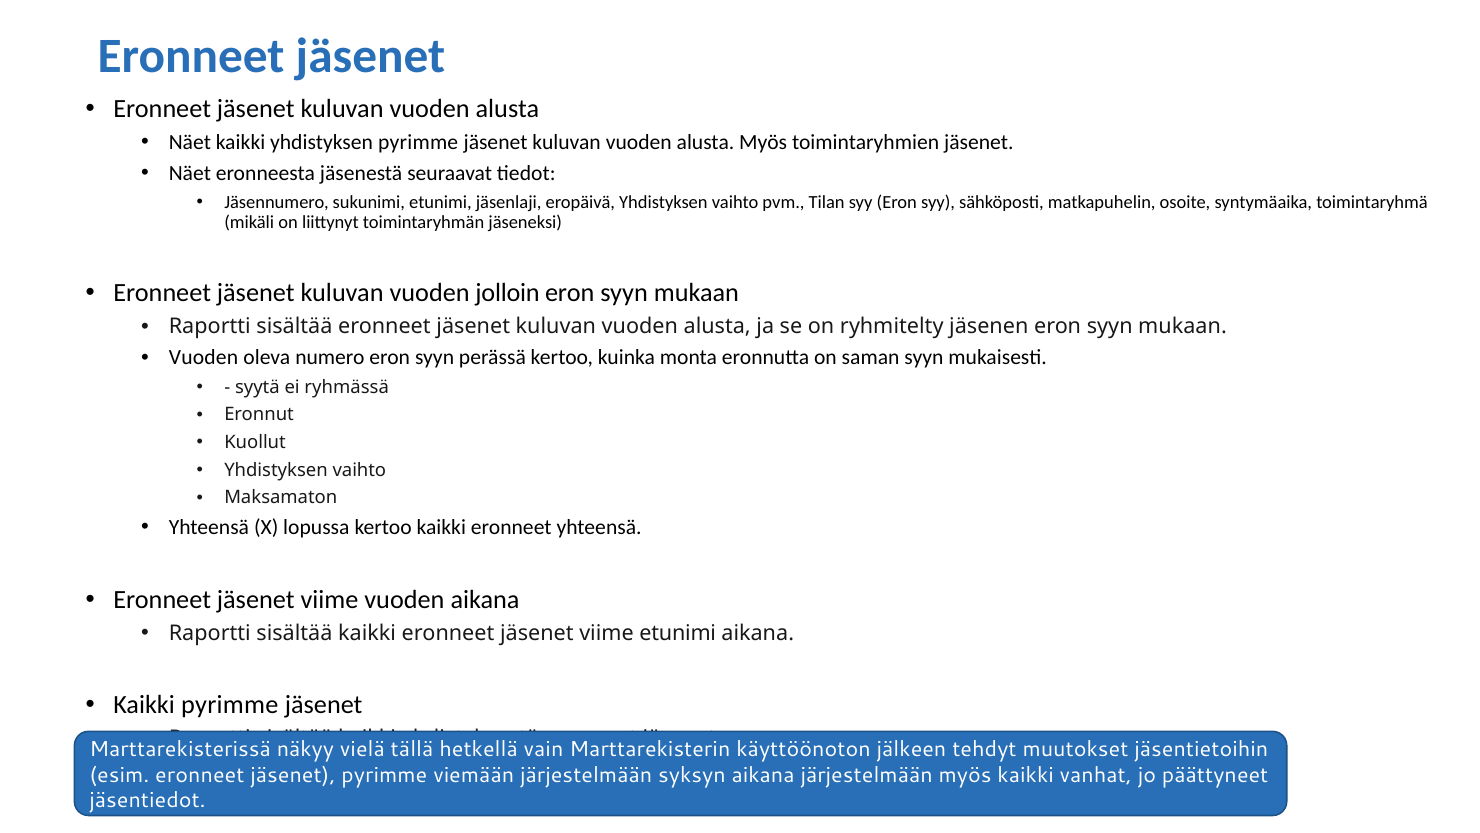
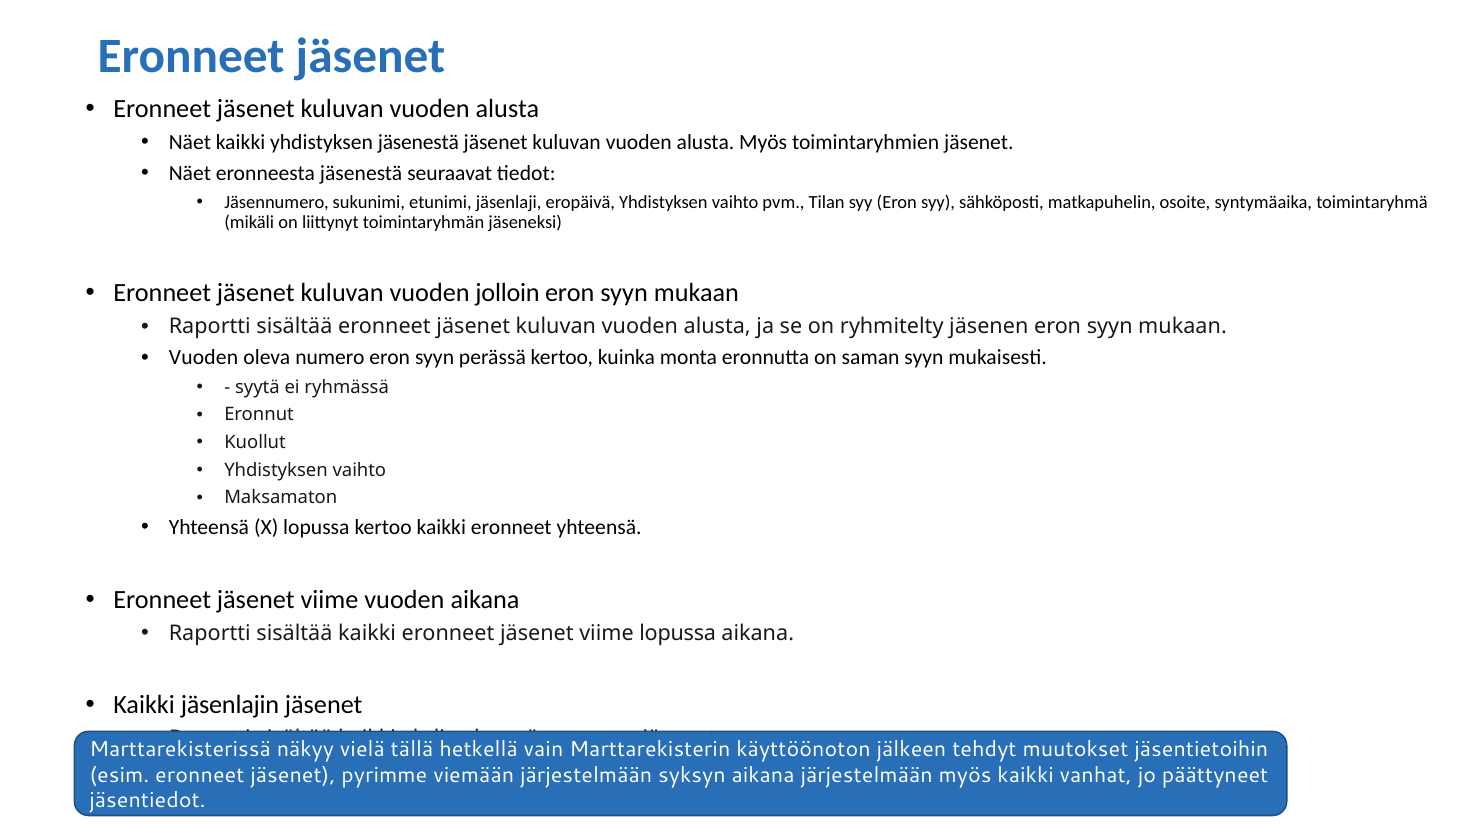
yhdistyksen pyrimme: pyrimme -> jäsenestä (418, 142)
viime etunimi: etunimi -> lopussa (678, 633)
Kaikki pyrimme: pyrimme -> jäsenlajin (230, 705)
